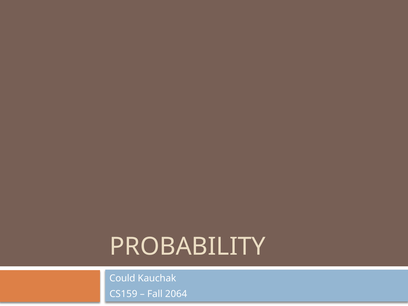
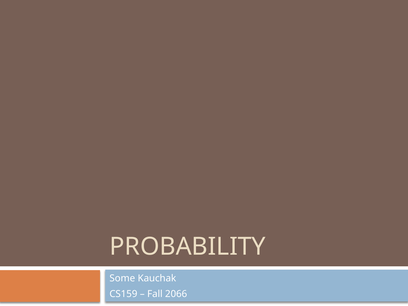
Could: Could -> Some (122, 278)
2064: 2064 -> 2066 (176, 294)
